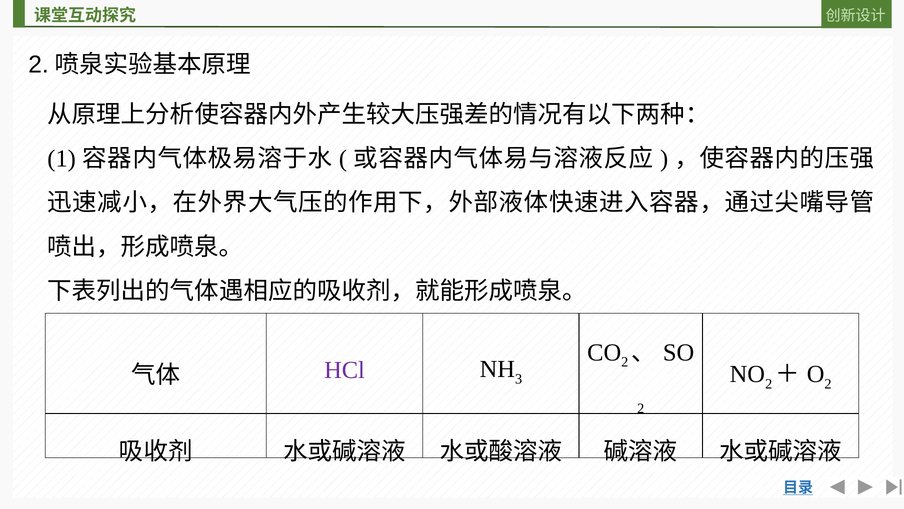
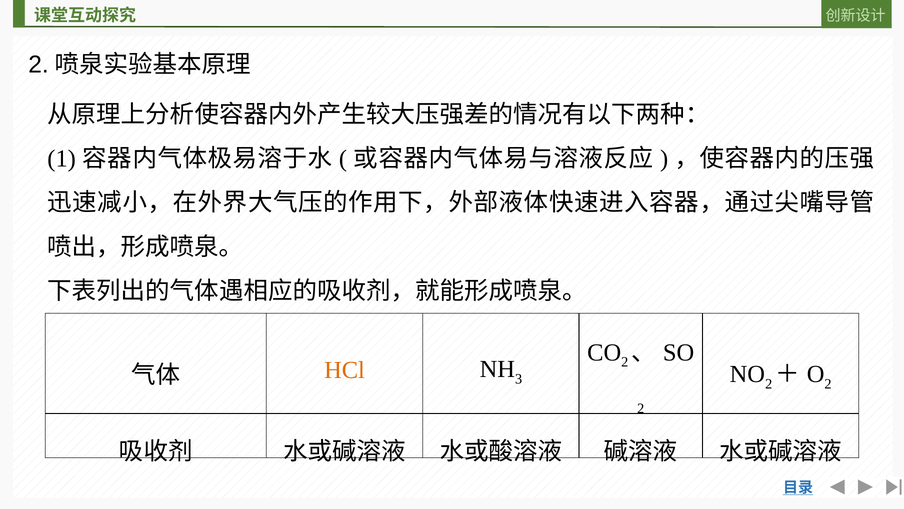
HCl colour: purple -> orange (345, 370)
